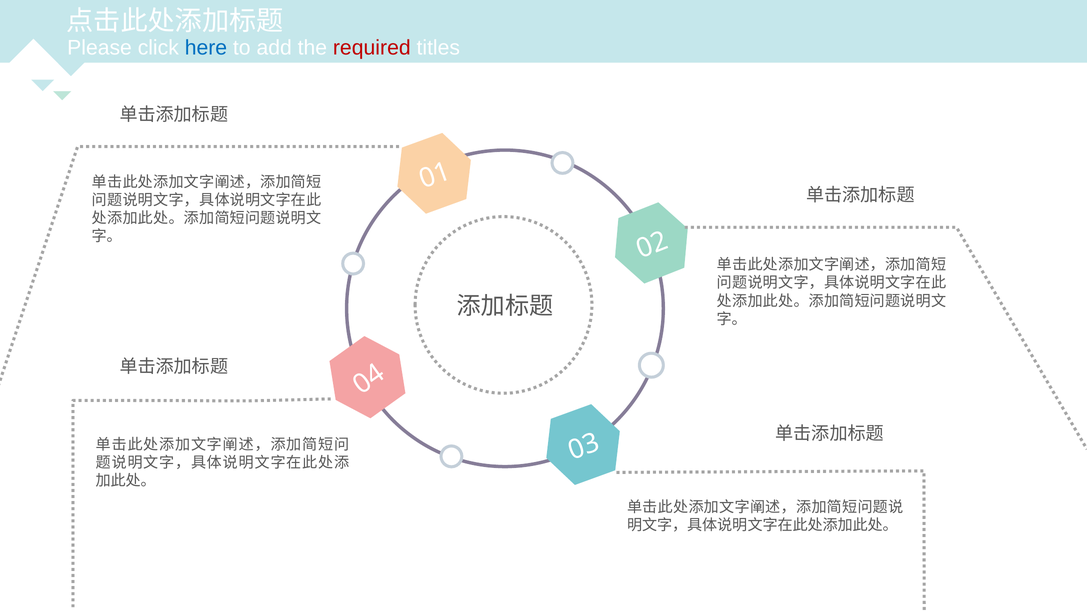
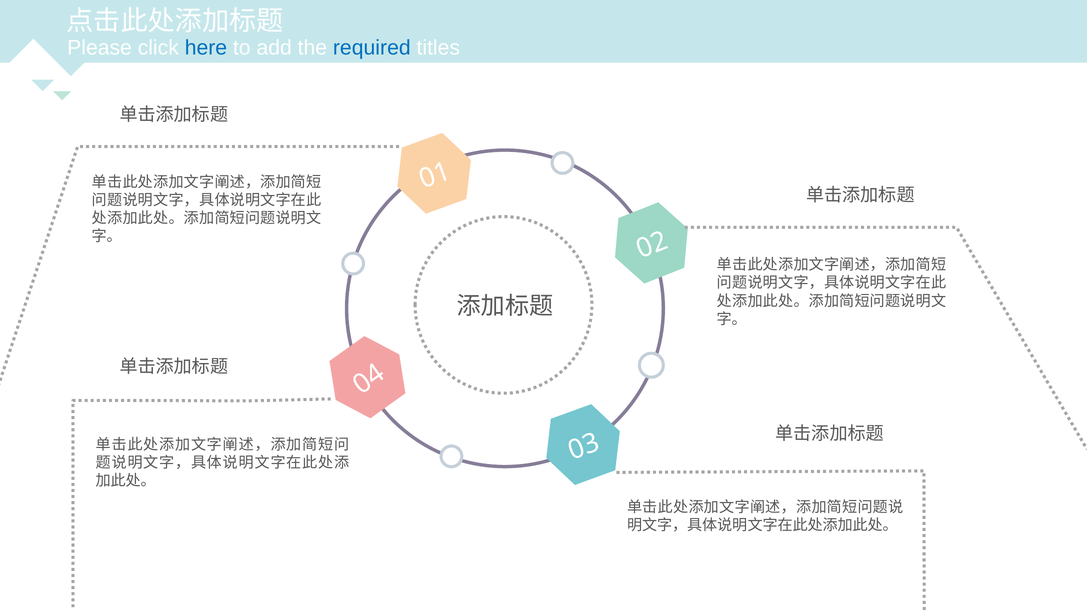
required colour: red -> blue (372, 48)
